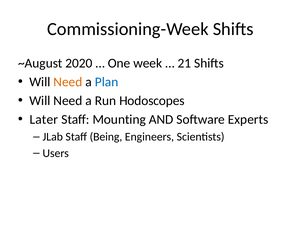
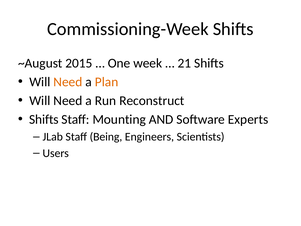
2020: 2020 -> 2015 (79, 63)
Plan colour: blue -> orange (107, 82)
Hodoscopes: Hodoscopes -> Reconstruct (152, 101)
Later: Later -> Shifts (44, 119)
